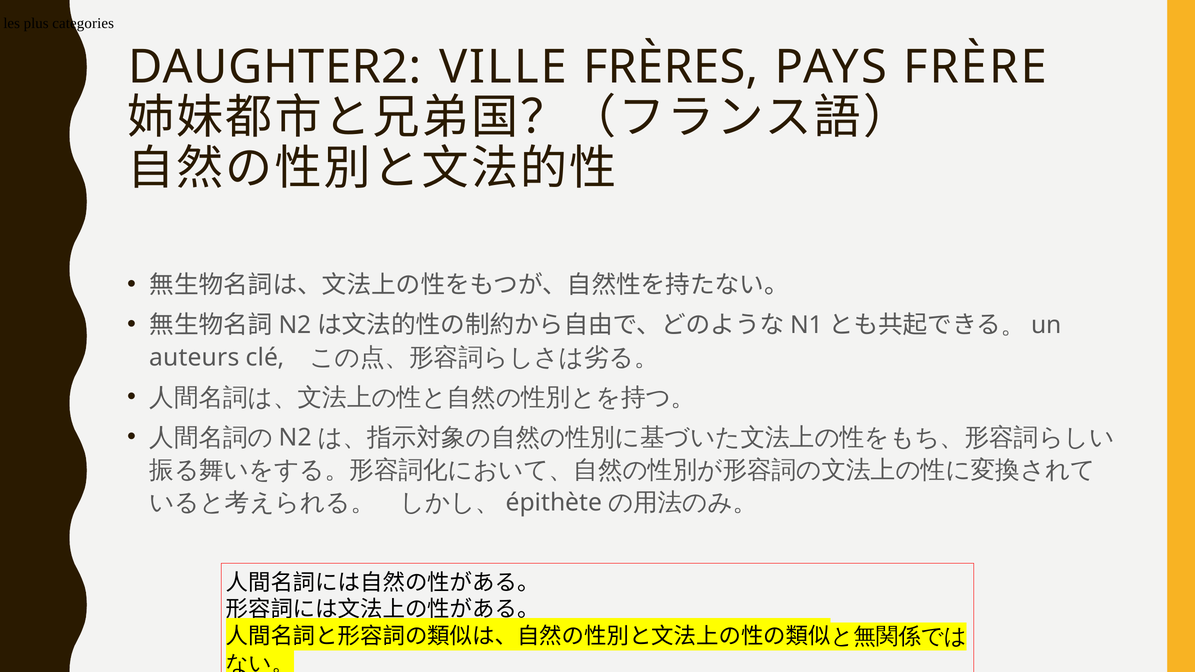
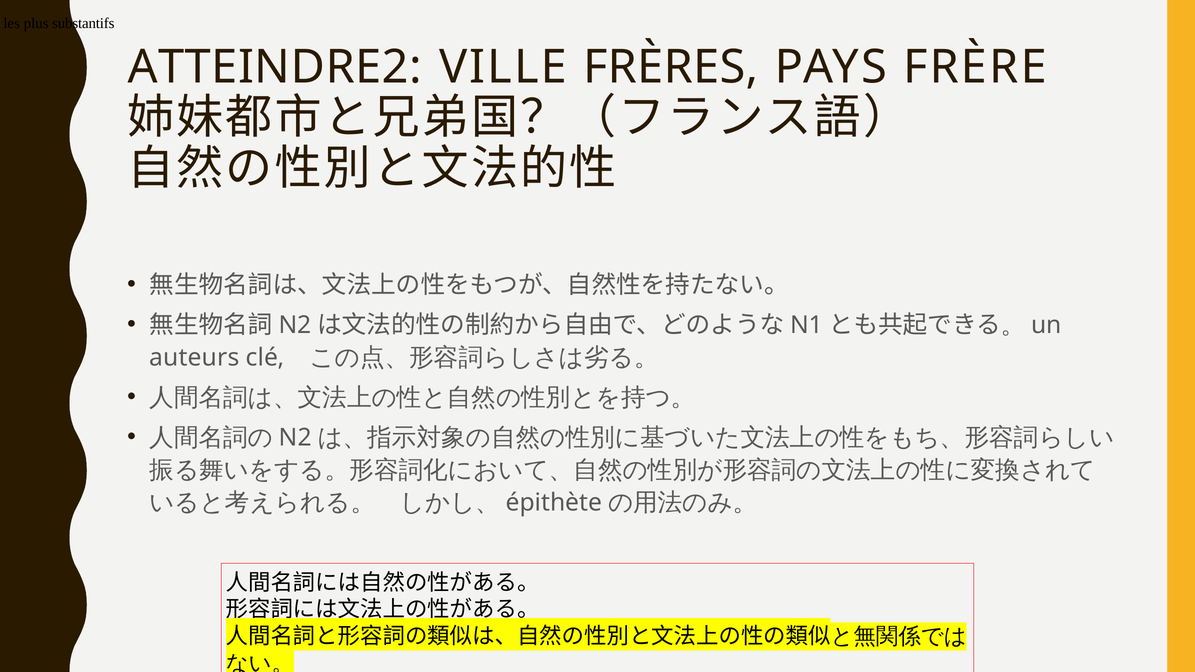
categories: categories -> substantifs (83, 23)
DAUGHTER2: DAUGHTER2 -> ATTEINDRE2 (275, 67)
